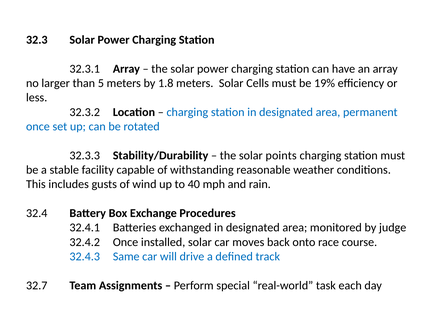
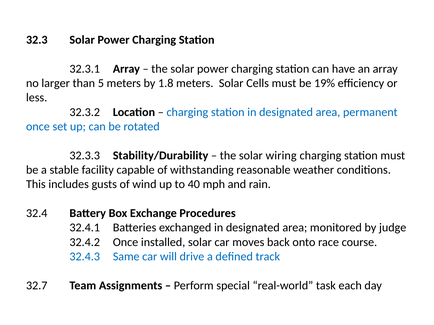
points: points -> wiring (281, 156)
